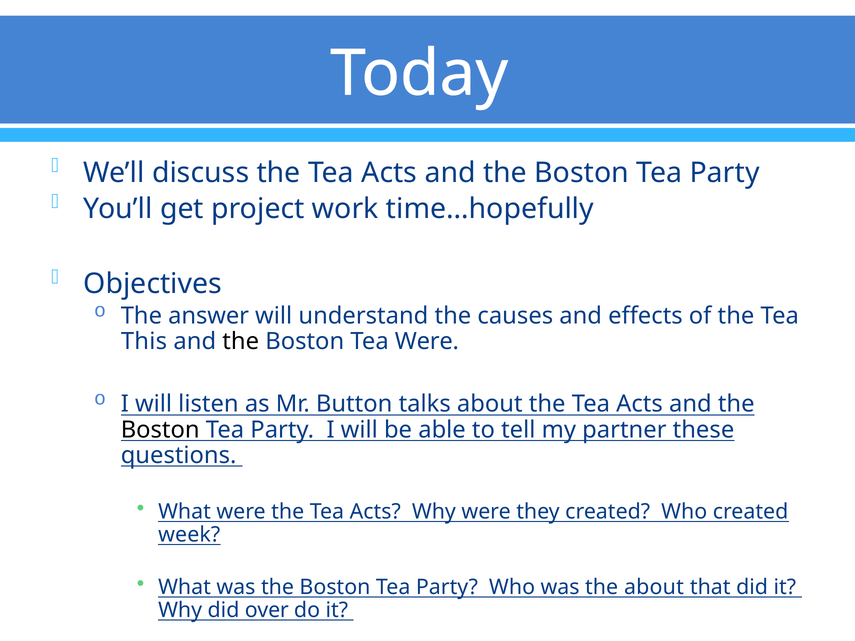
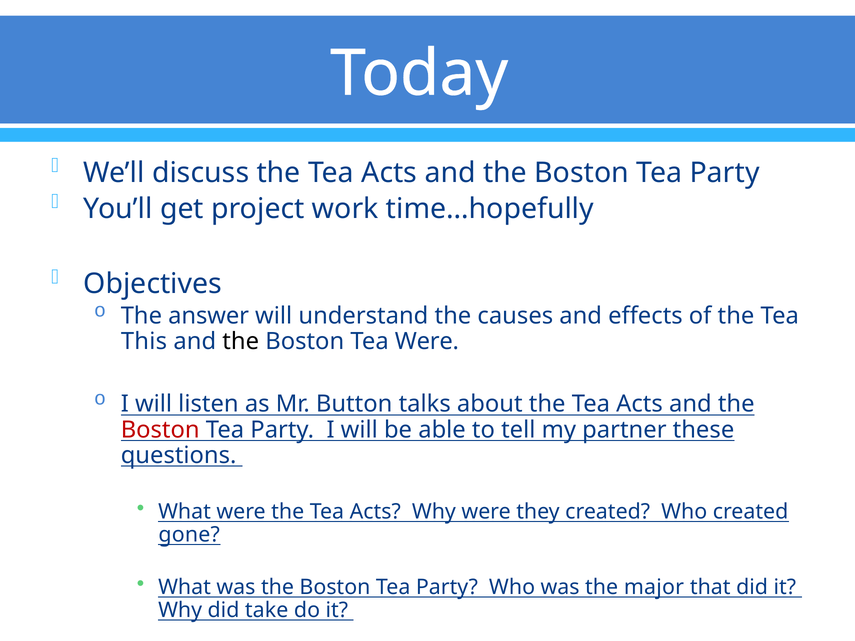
Boston colour: black -> red (160, 430)
week: week -> gone (189, 535)
the about: about -> major (654, 588)
over: over -> take (267, 611)
